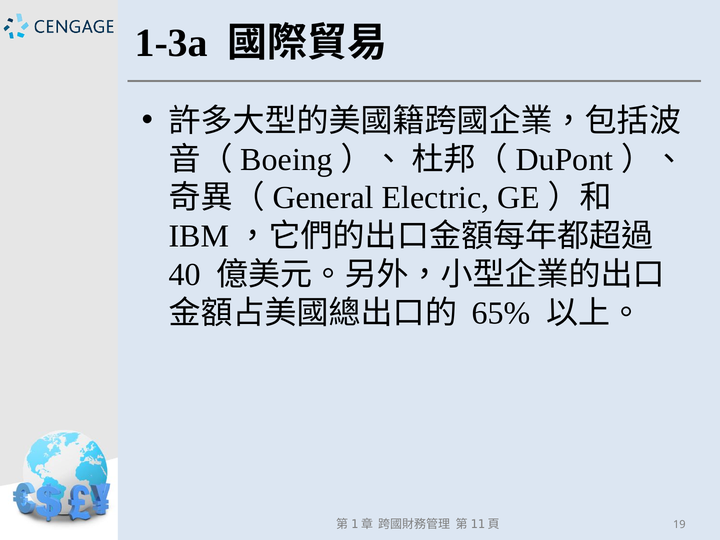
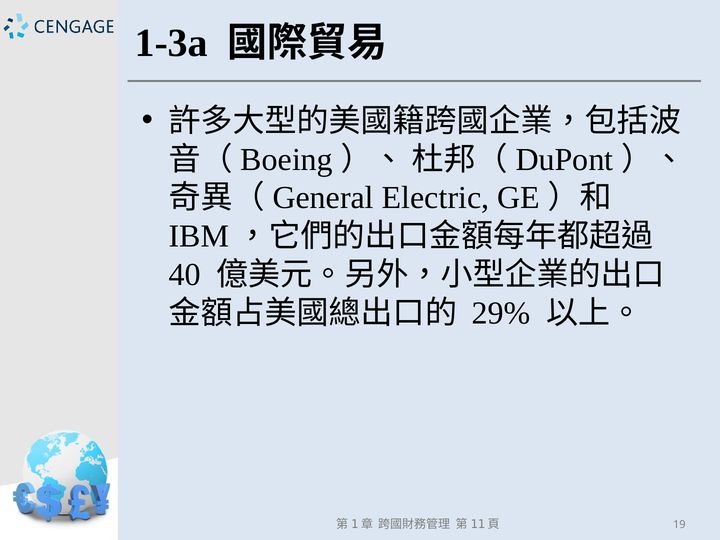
65%: 65% -> 29% (501, 313)
